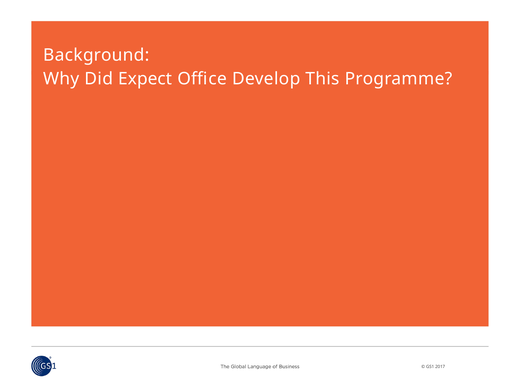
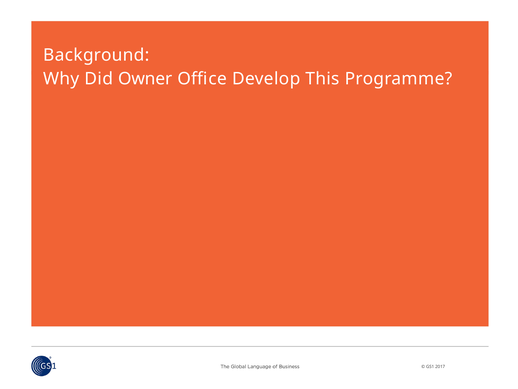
Expect: Expect -> Owner (145, 79)
